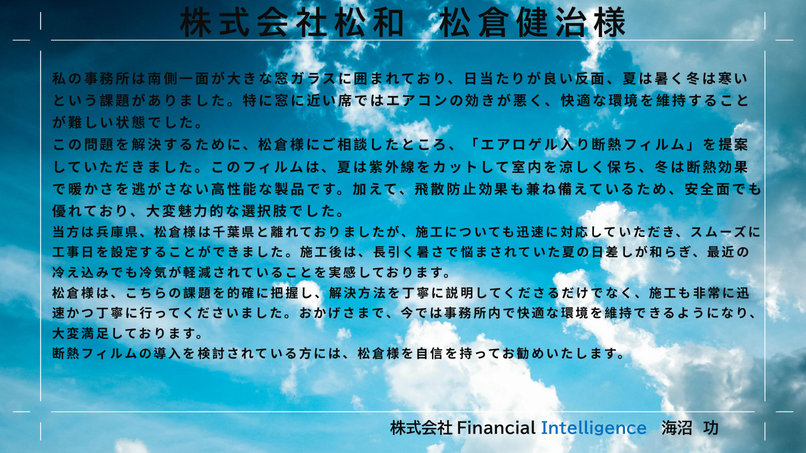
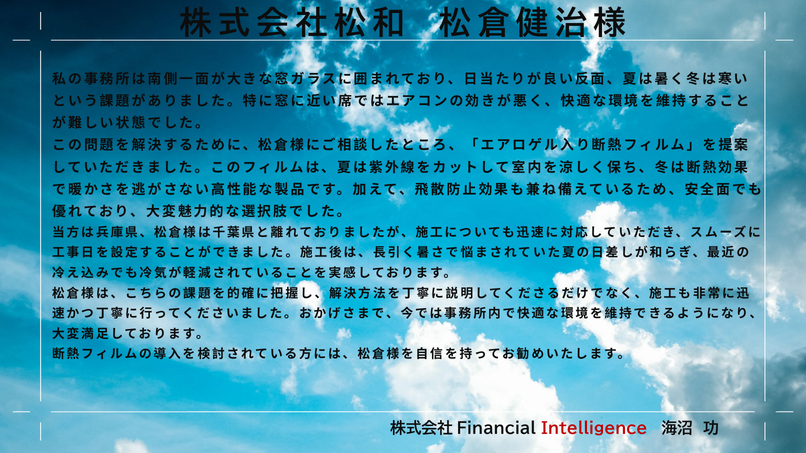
Intelligence colour: blue -> red (594, 429)
